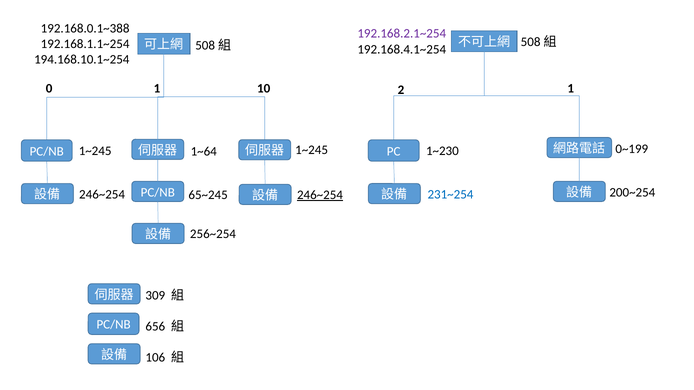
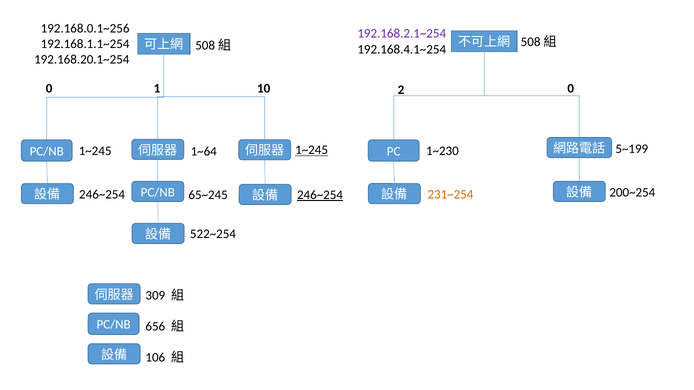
192.168.0.1~388: 192.168.0.1~388 -> 192.168.0.1~256 (85, 28)
194.168.10.1~254: 194.168.10.1~254 -> 192.168.20.1~254 (82, 60)
2 1: 1 -> 0 (571, 88)
1~245 underline: none -> present (312, 150)
0~199: 0~199 -> 5~199 (632, 149)
231~254 colour: blue -> orange (450, 195)
256~254: 256~254 -> 522~254 (213, 234)
